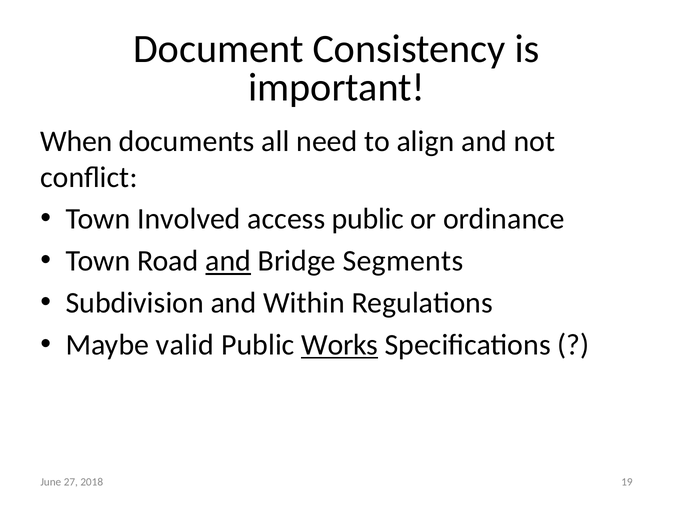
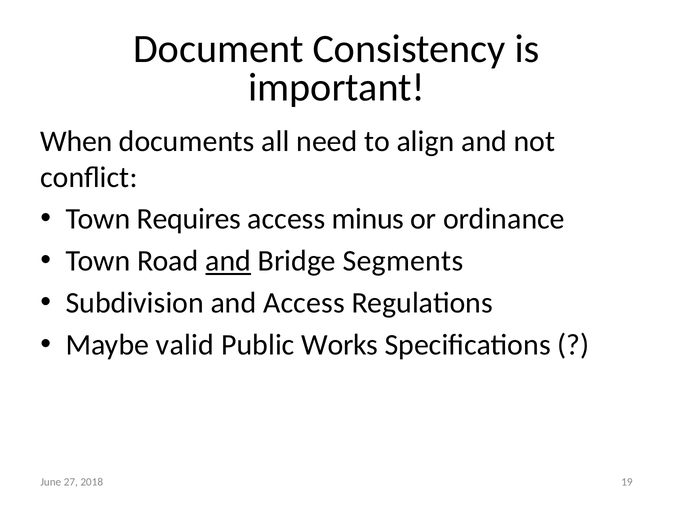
Involved: Involved -> Requires (189, 219)
access public: public -> minus (368, 219)
and Within: Within -> Access (304, 303)
Works underline: present -> none (340, 345)
